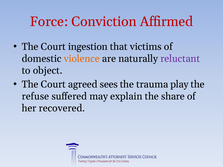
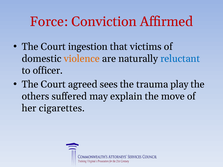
reluctant colour: purple -> blue (180, 59)
object: object -> officer (48, 71)
refuse: refuse -> others (35, 96)
share: share -> move (173, 96)
recovered: recovered -> cigarettes (62, 108)
